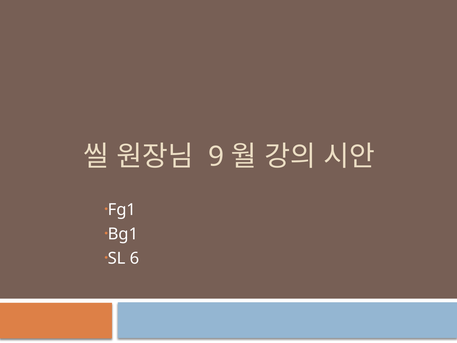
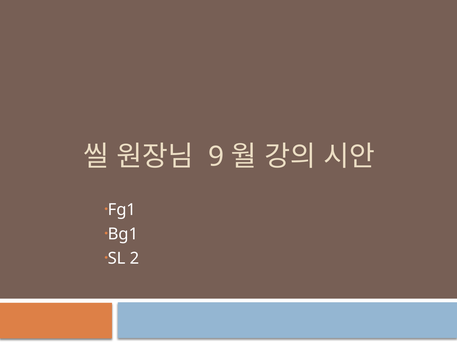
6: 6 -> 2 (135, 258)
